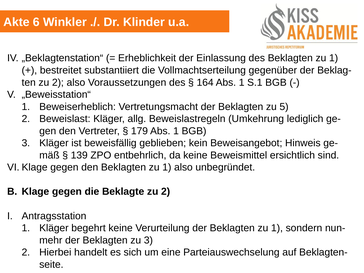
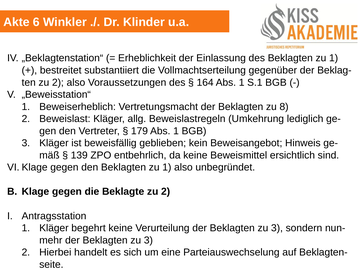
5: 5 -> 8 (284, 107)
1: 1 -> 3 (277, 228)
